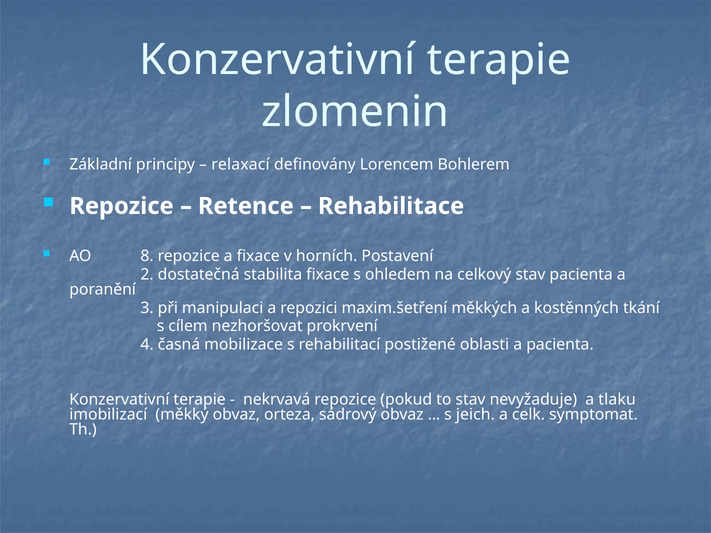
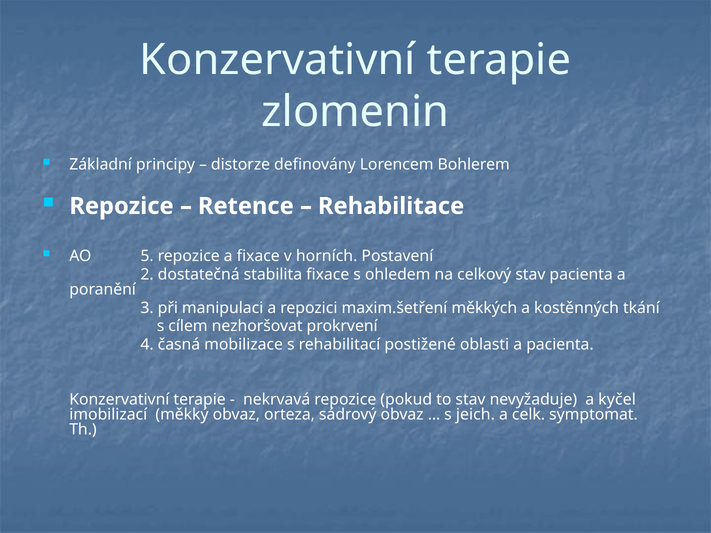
relaxací: relaxací -> distorze (241, 165)
8: 8 -> 5 (147, 256)
tlaku: tlaku -> kyčel (617, 400)
